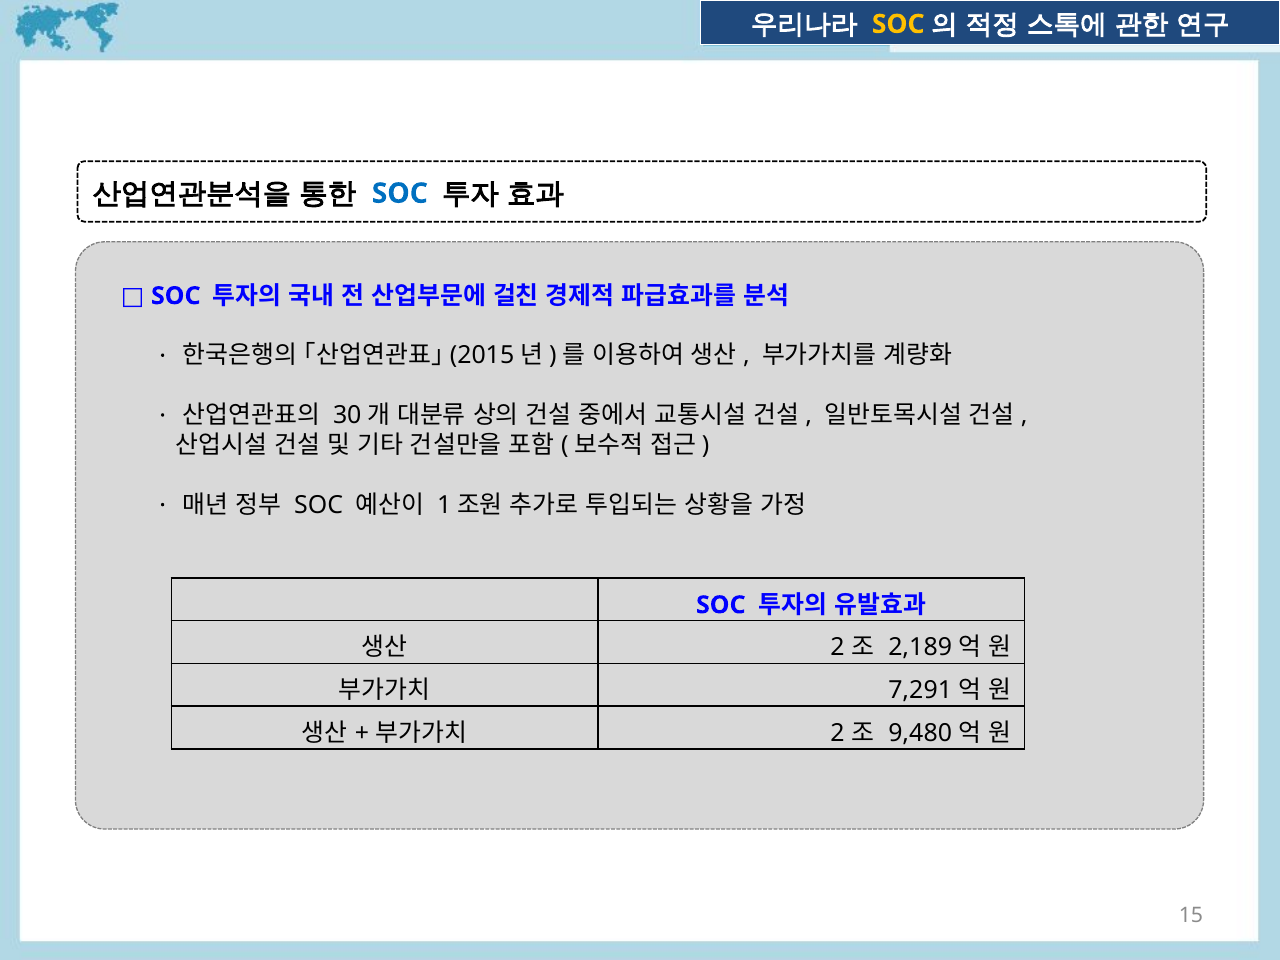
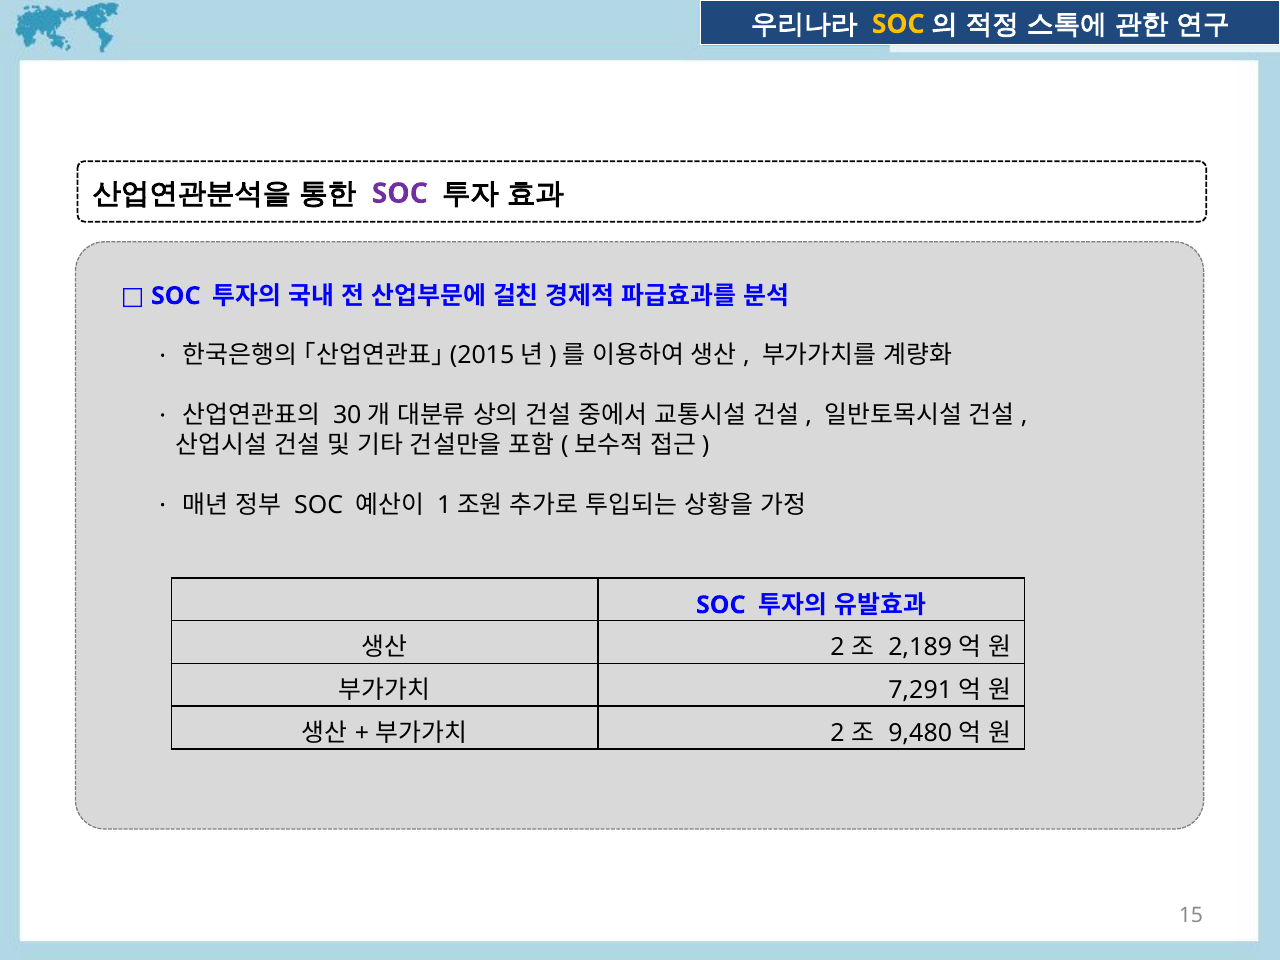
SOC colour: blue -> purple (400, 193)
